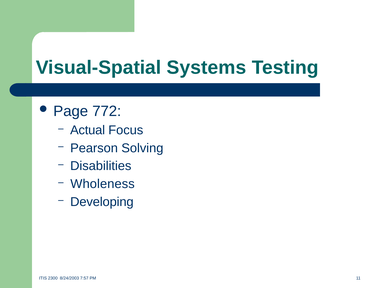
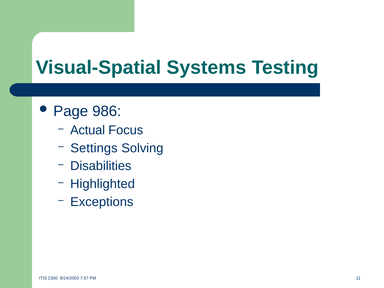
772: 772 -> 986 (107, 111)
Pearson: Pearson -> Settings (94, 148)
Wholeness: Wholeness -> Highlighted (103, 184)
Developing: Developing -> Exceptions (102, 202)
